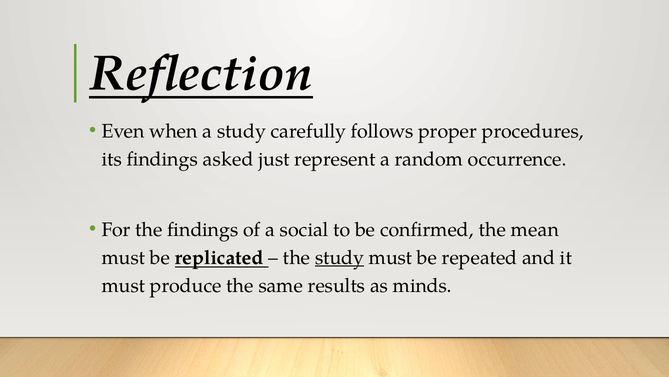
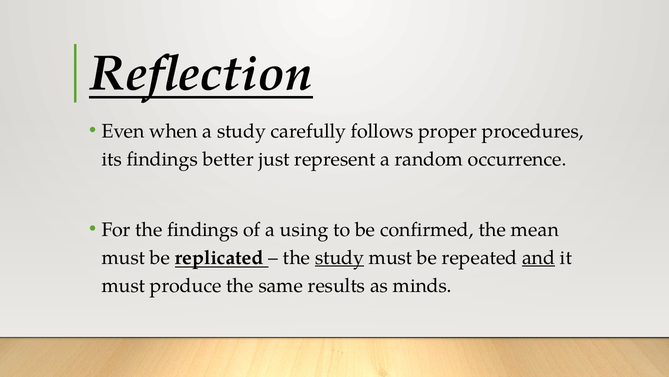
asked: asked -> better (228, 159)
social: social -> using (304, 229)
and underline: none -> present (539, 257)
